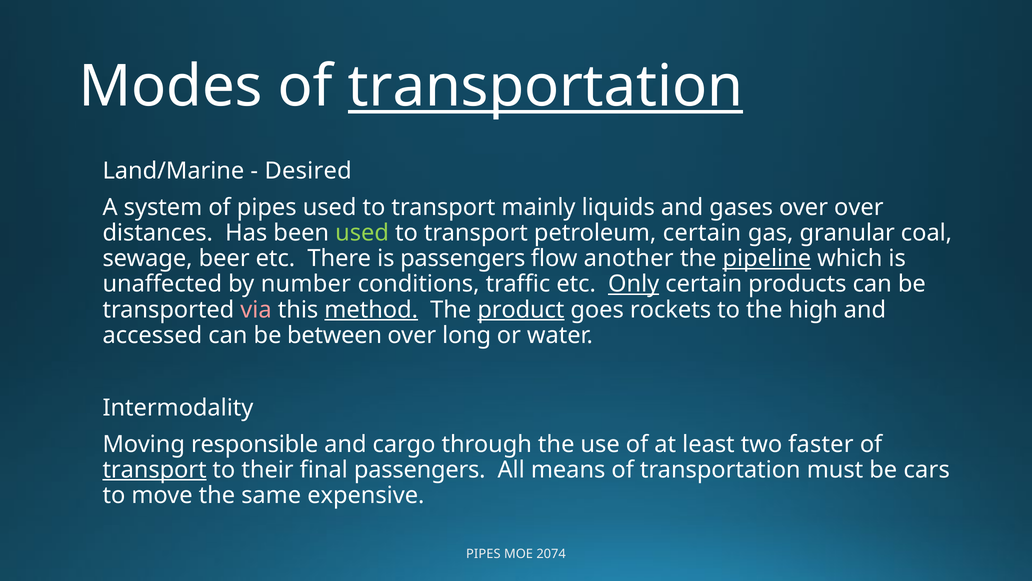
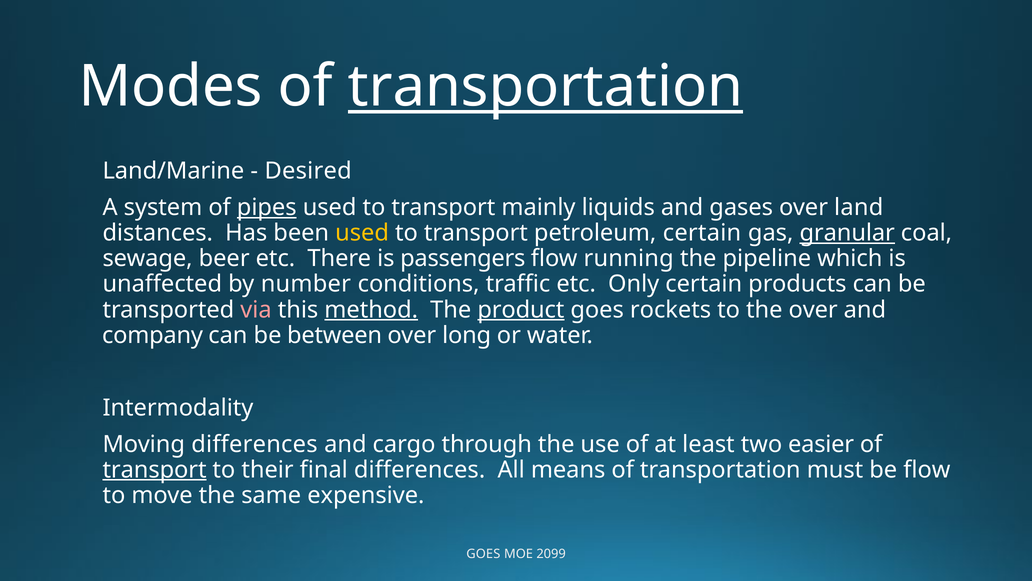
pipes underline: none -> present (267, 207)
over over: over -> land (859, 207)
used colour: light green -> yellow (362, 233)
granular underline: none -> present (847, 233)
another: another -> running (629, 258)
pipeline underline: present -> none (767, 258)
Only underline: present -> none (634, 284)
the high: high -> over (813, 309)
accessed: accessed -> company (153, 335)
Moving responsible: responsible -> differences (254, 444)
faster: faster -> easier (821, 444)
final passengers: passengers -> differences (420, 469)
be cars: cars -> flow (927, 469)
PIPES: PIPES -> GOES (483, 553)
2074: 2074 -> 2099 (551, 553)
